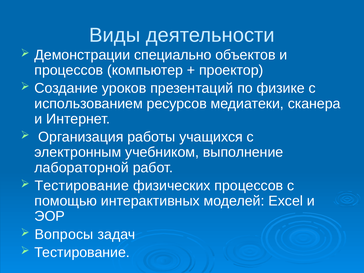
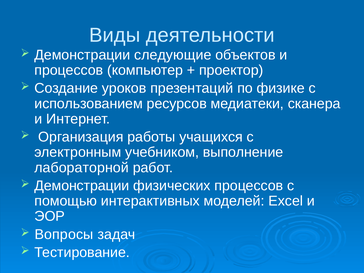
специально: специально -> следующие (173, 55)
Тестирование: Тестирование -> Демонстрации (82, 186)
